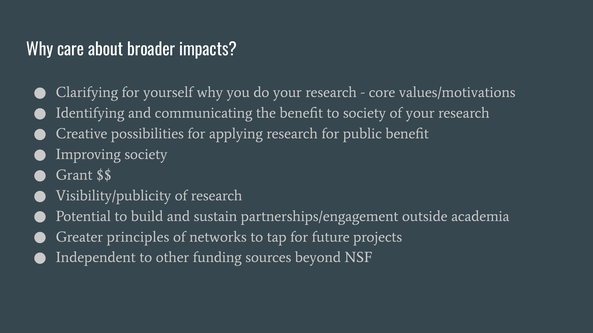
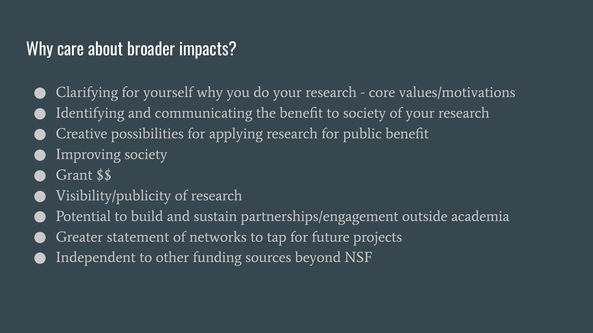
principles: principles -> statement (138, 237)
